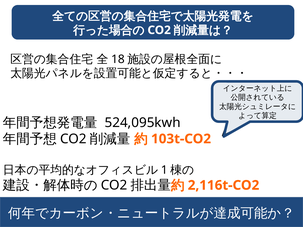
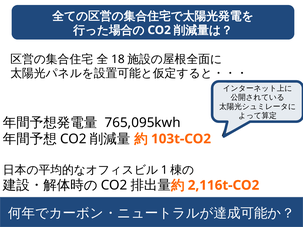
524,095kwh: 524,095kwh -> 765,095kwh (143, 123)
